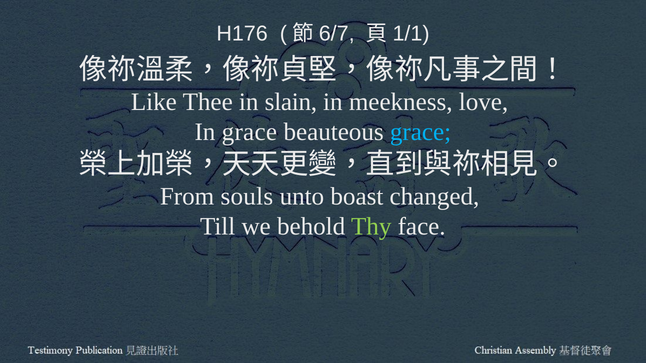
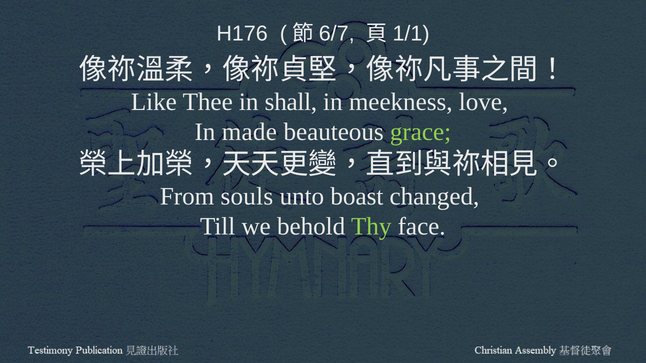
slain: slain -> shall (291, 102)
In grace: grace -> made (249, 132)
grace colour: light blue -> light green (421, 132)
